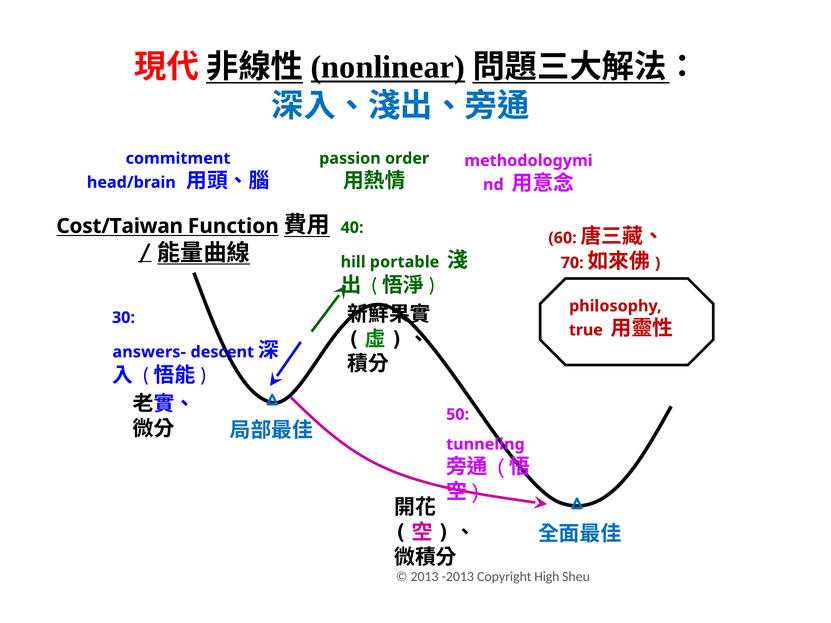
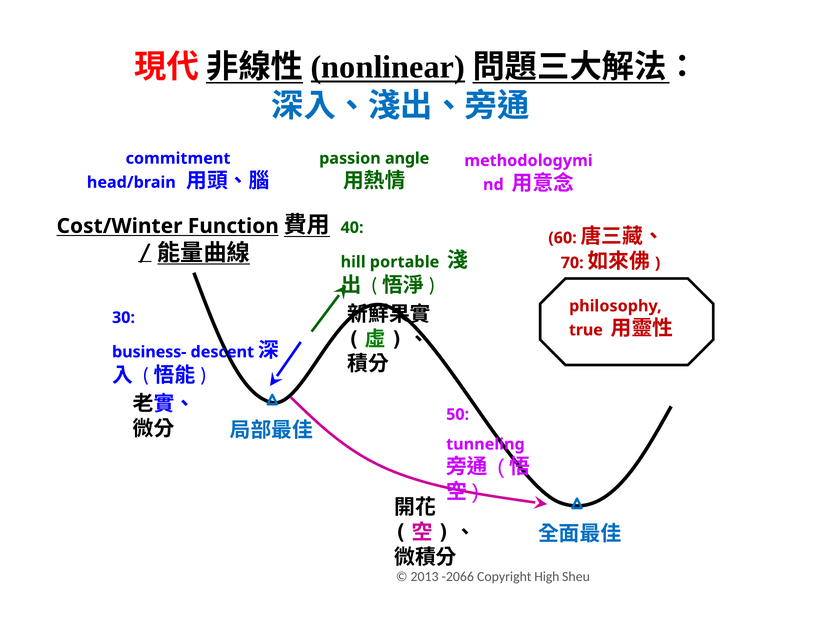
order: order -> angle (407, 158)
Cost/Taiwan: Cost/Taiwan -> Cost/Winter (120, 226)
answers-: answers- -> business- (149, 352)
-2013: -2013 -> -2066 (458, 577)
